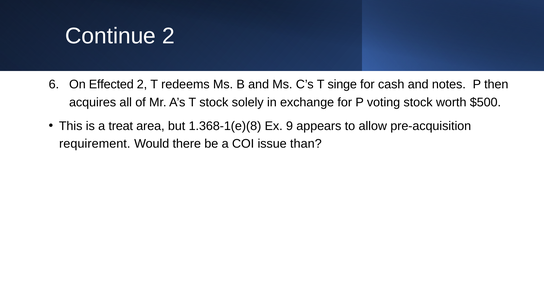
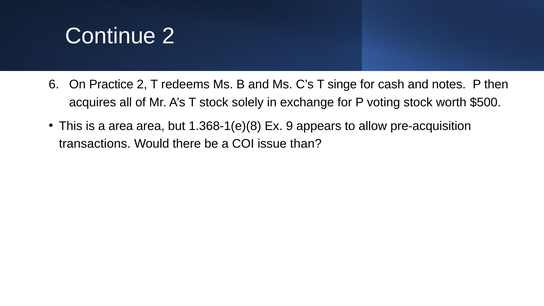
Effected: Effected -> Practice (111, 84)
a treat: treat -> area (121, 126)
requirement: requirement -> transactions (95, 144)
